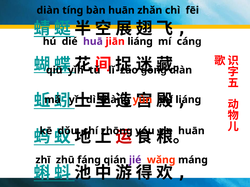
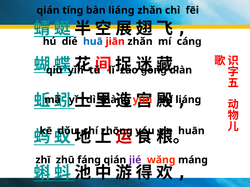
diàn: diàn -> qián (48, 10)
bàn huān: huān -> liánɡ (121, 10)
huā colour: purple -> blue (93, 42)
jiān liánɡ: liánɡ -> zhǎn (140, 42)
